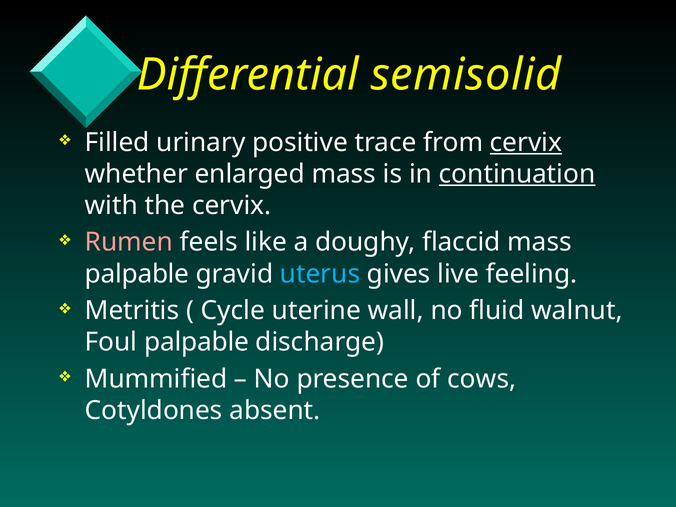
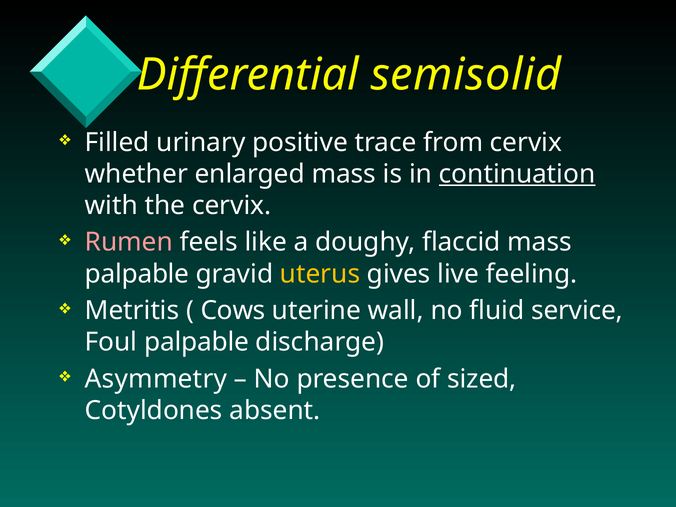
cervix underline: present -> none (526, 142)
uterus colour: light blue -> yellow (320, 274)
Cycle: Cycle -> Cows (233, 311)
walnut: walnut -> service (577, 311)
Mummified: Mummified -> Asymmetry (156, 379)
cows: cows -> sized (482, 379)
